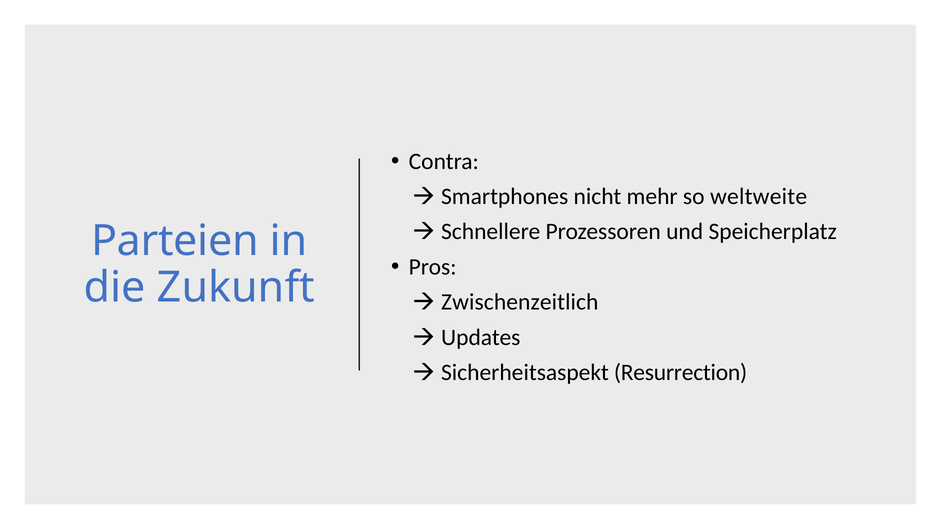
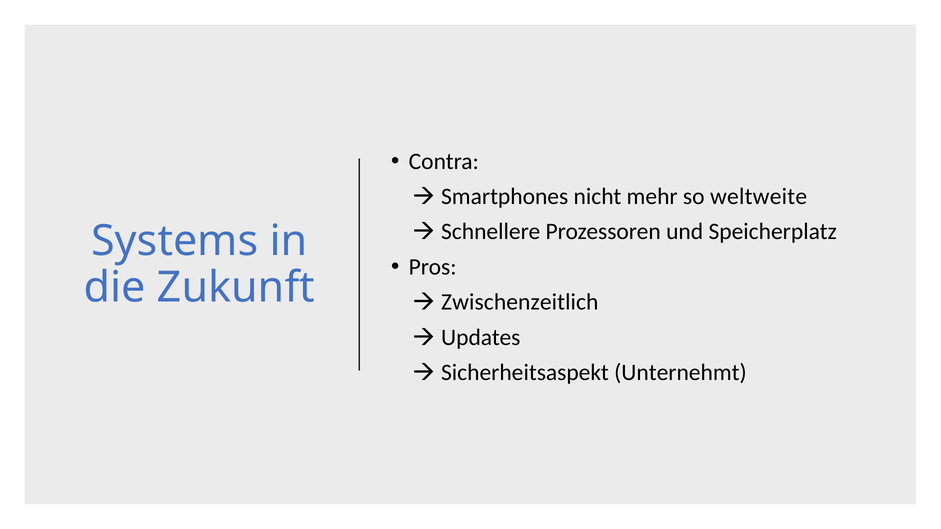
Parteien: Parteien -> Systems (175, 241)
Resurrection: Resurrection -> Unternehmt (680, 373)
